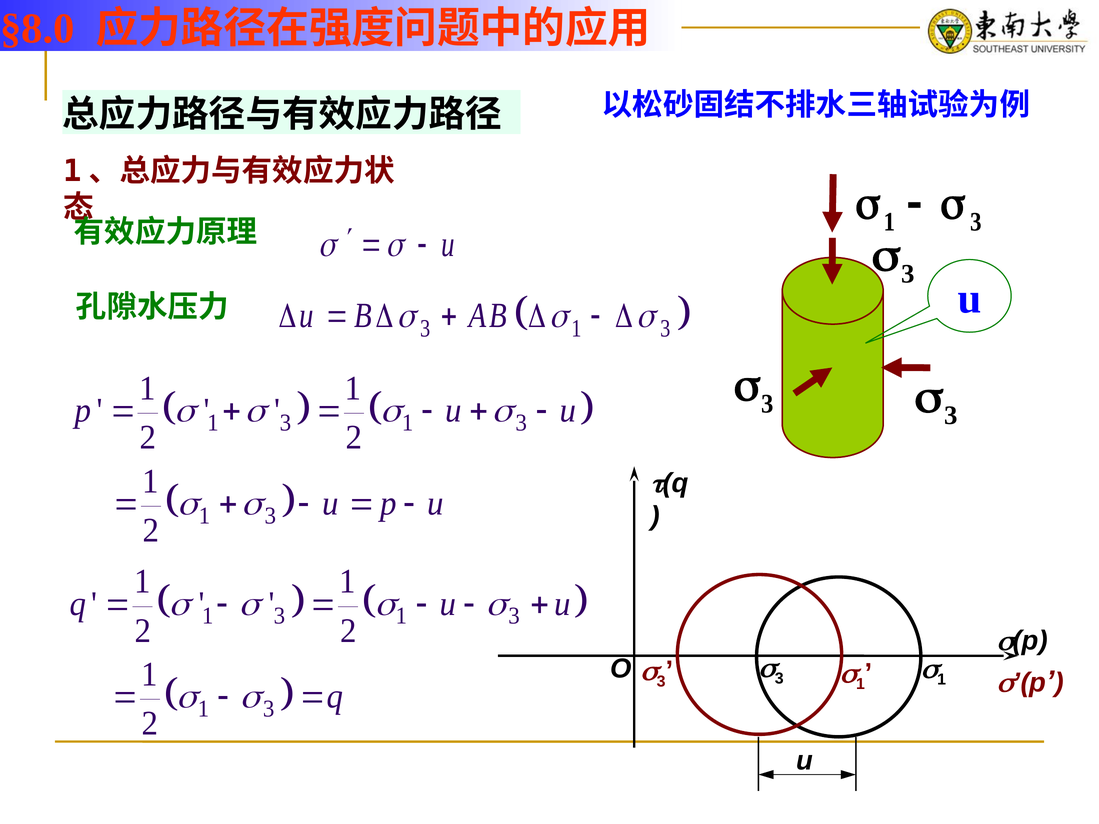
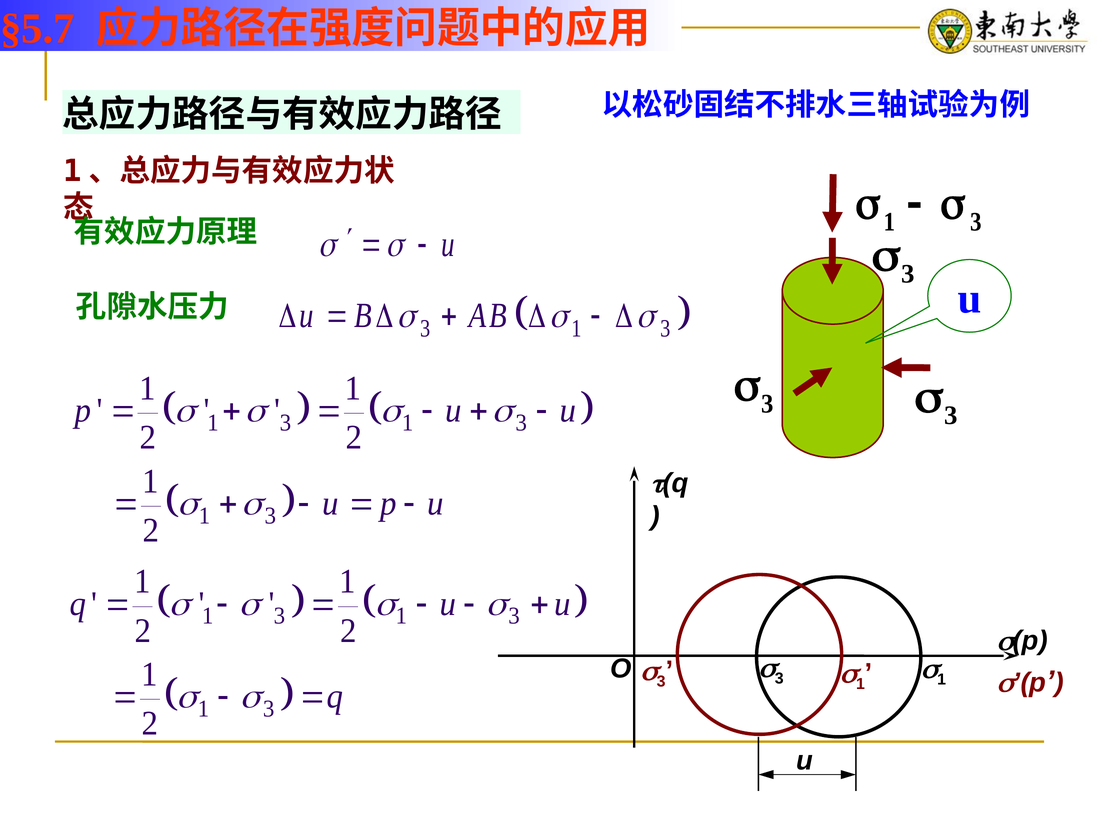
§8.0: §8.0 -> §5.7 (37, 28)
